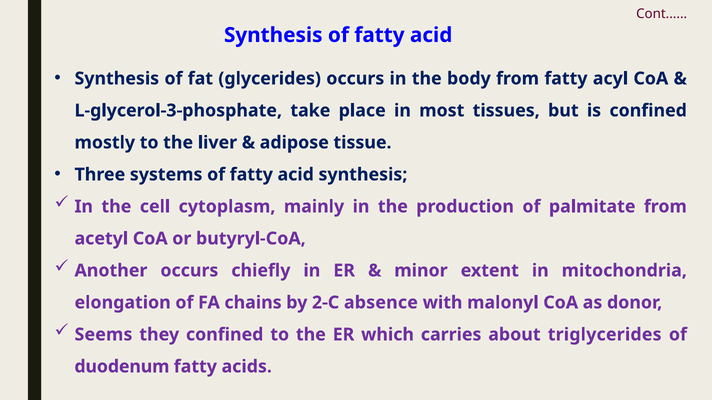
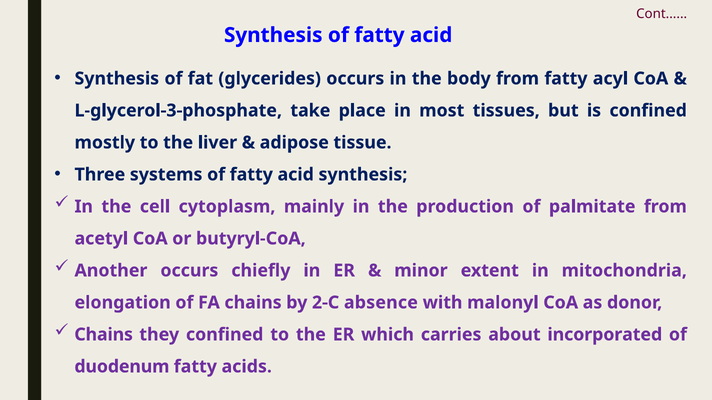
Seems: Seems -> Chains (104, 335)
triglycerides: triglycerides -> incorporated (605, 335)
